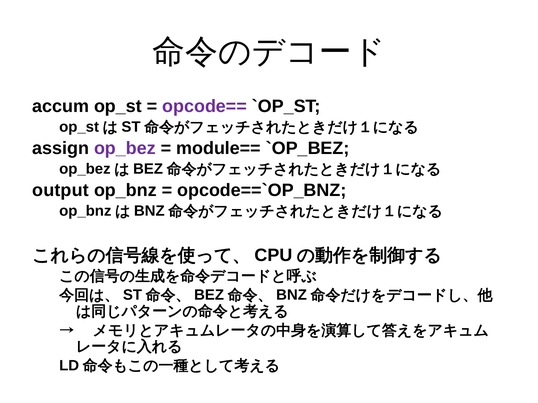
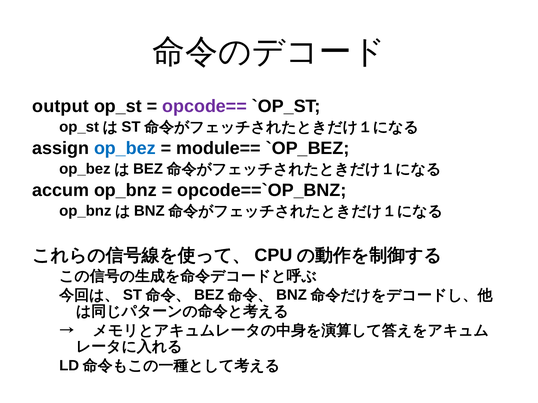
accum: accum -> output (61, 106)
op_bez colour: purple -> blue (125, 148)
output: output -> accum (61, 191)
